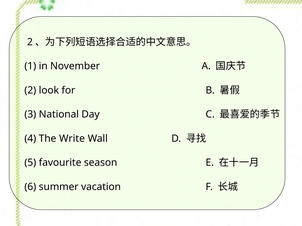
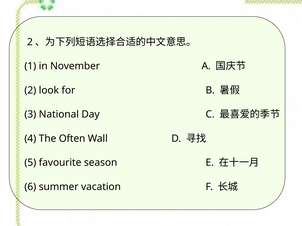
Write: Write -> Often (72, 139)
